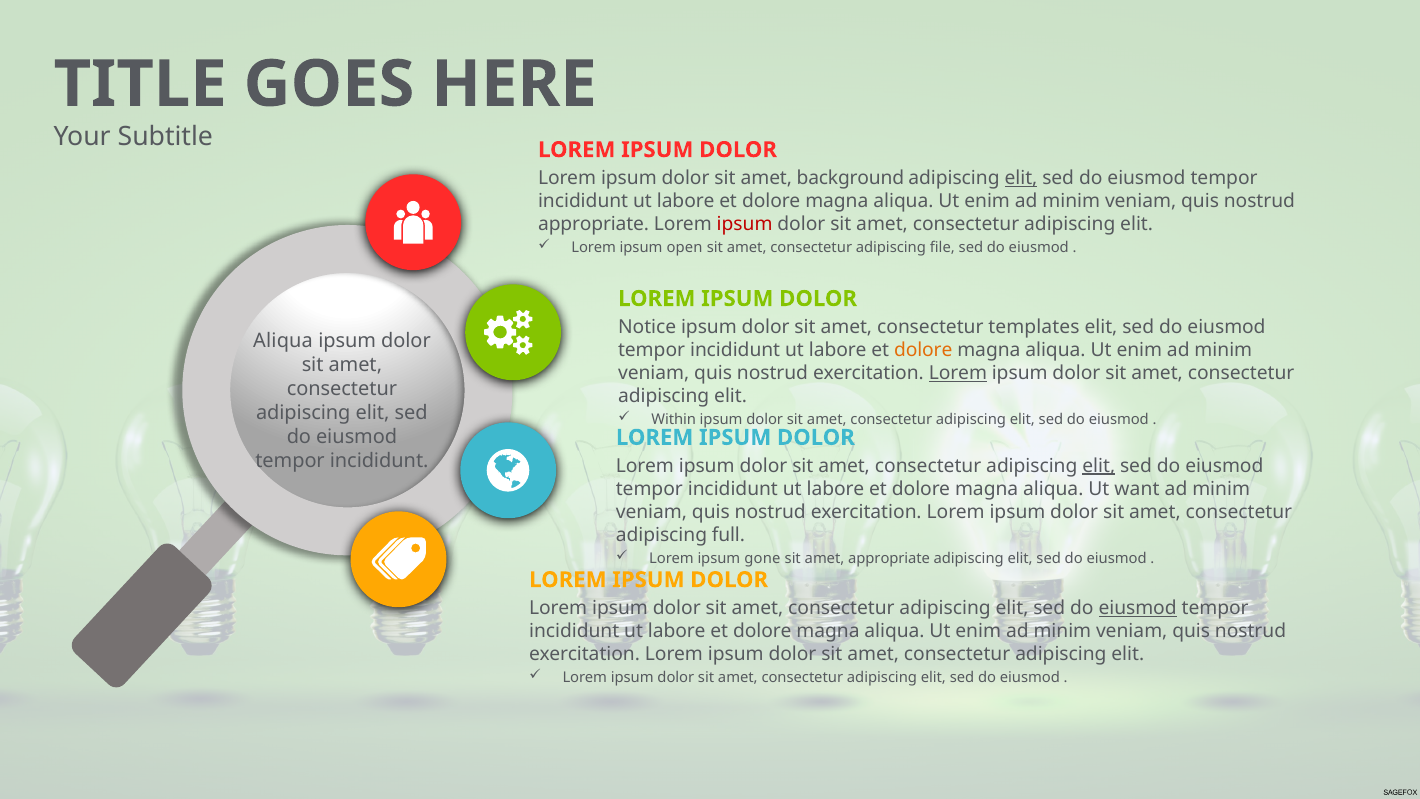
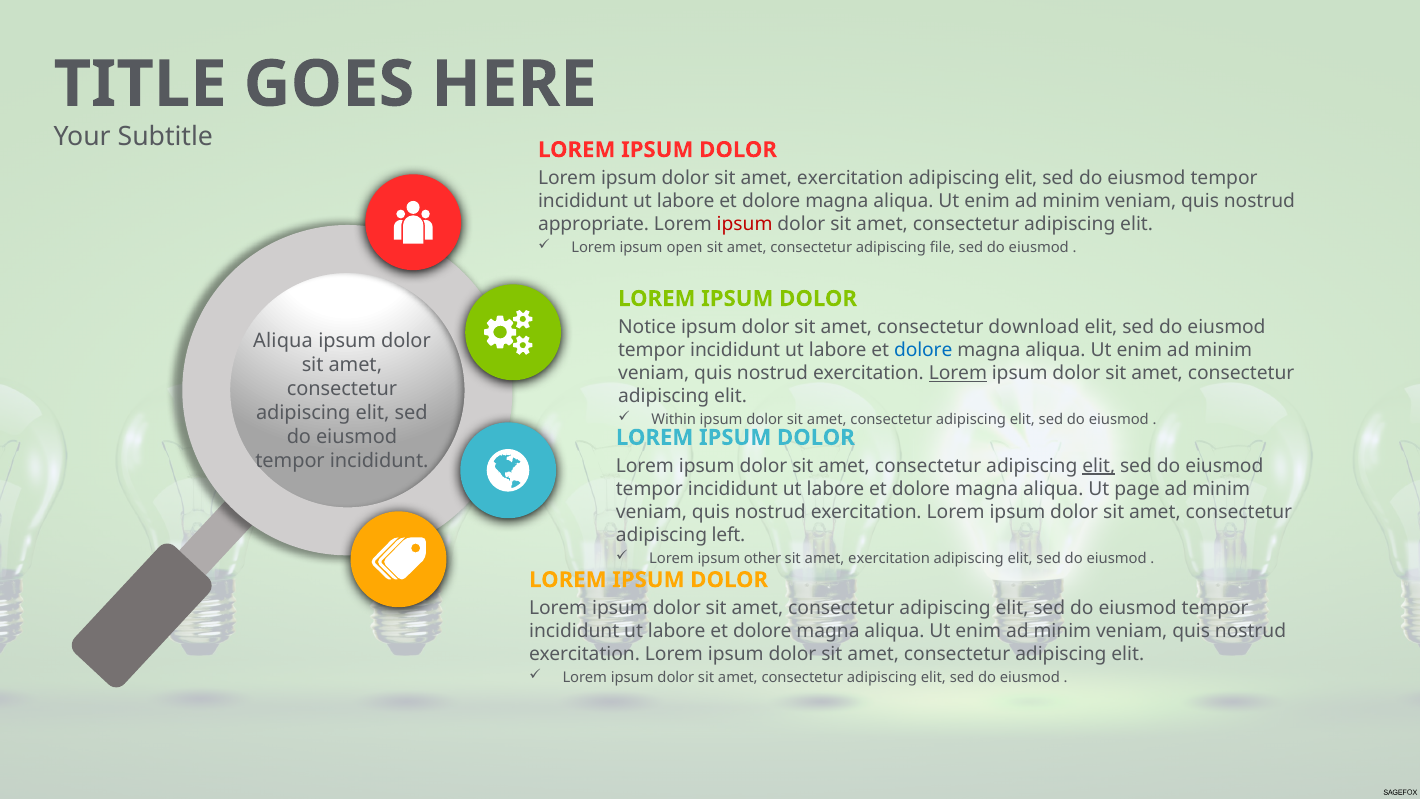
dolor sit amet background: background -> exercitation (850, 178)
elit underline: present -> none (1021, 178)
templates: templates -> download (1034, 327)
dolore colour: orange -> blue (923, 350)
want: want -> page (1137, 489)
full: full -> left (728, 535)
gone: gone -> other (763, 559)
appropriate: appropriate -> exercitation (889, 559)
eiusmod underline: present -> none (1138, 608)
